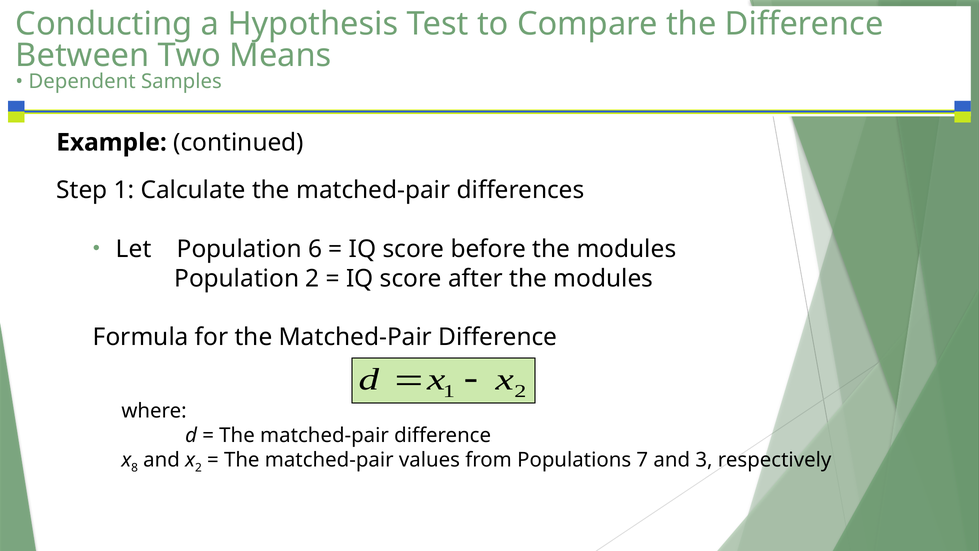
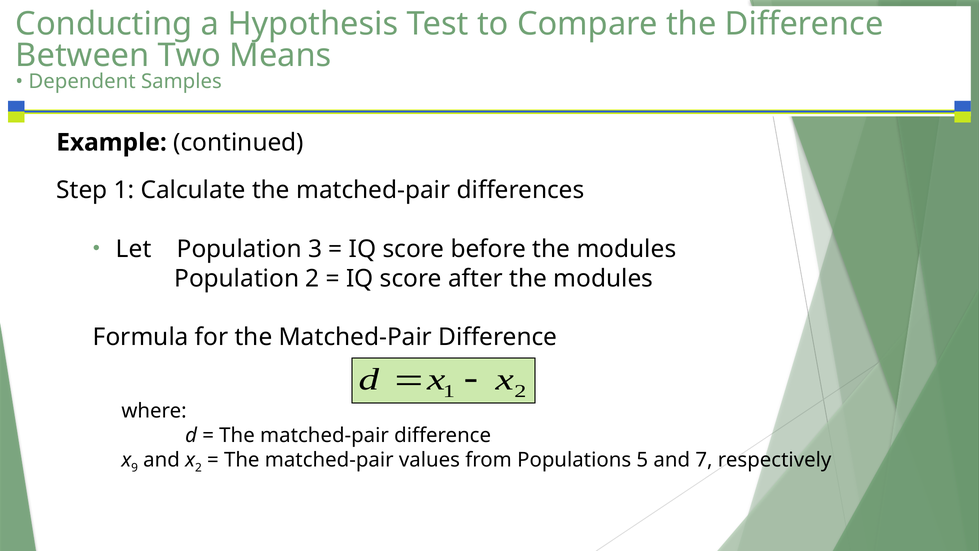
6: 6 -> 3 (315, 249)
8: 8 -> 9 (135, 467)
7: 7 -> 5 (642, 460)
3: 3 -> 7 (704, 460)
